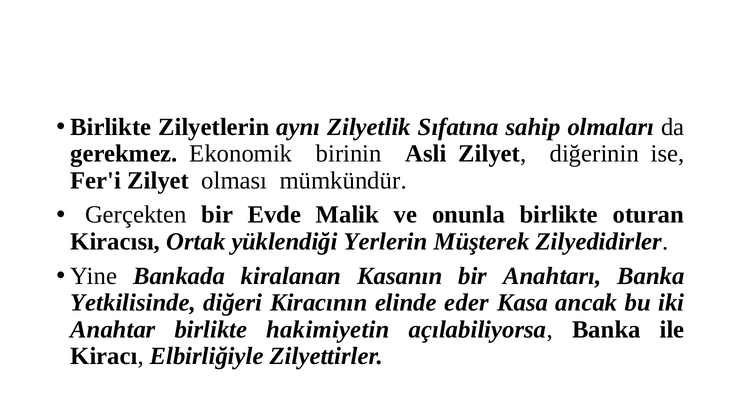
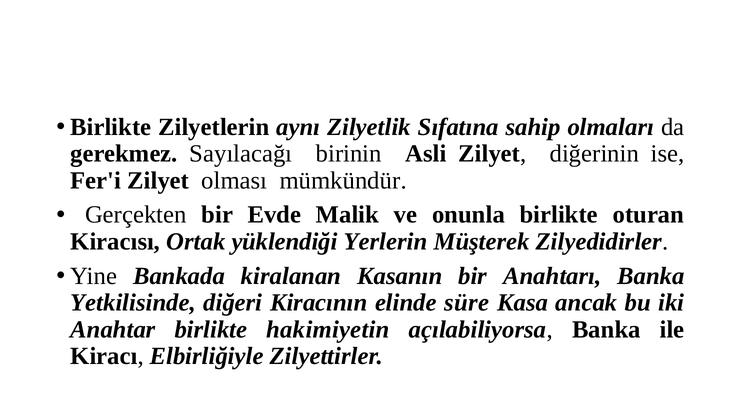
Ekonomik: Ekonomik -> Sayılacağı (241, 154)
eder: eder -> süre (467, 303)
